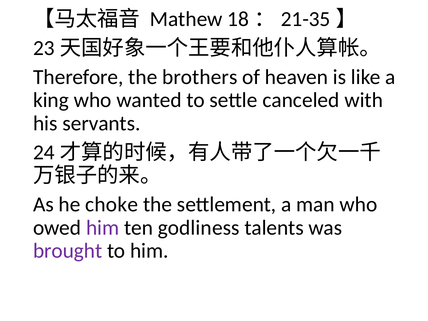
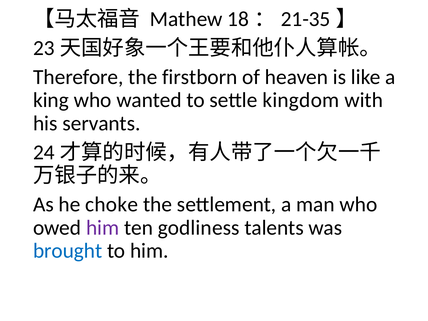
brothers: brothers -> firstborn (200, 77)
canceled: canceled -> kingdom (301, 100)
brought colour: purple -> blue (68, 251)
